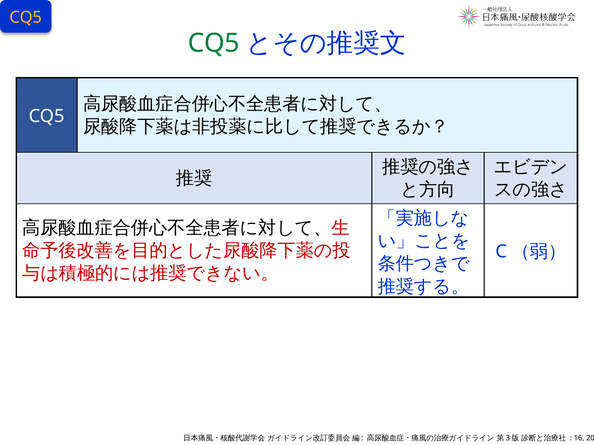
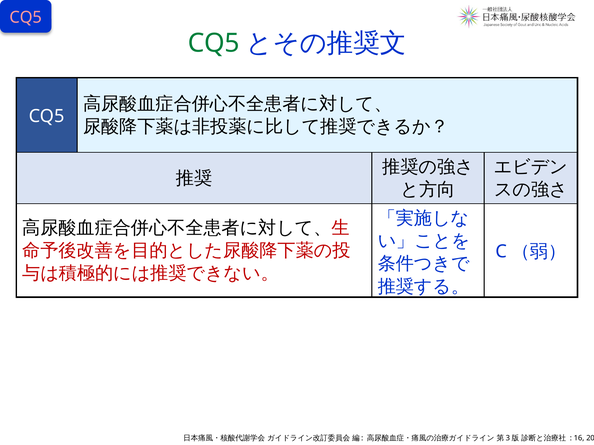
CQ5 colour: yellow -> pink (26, 17)
